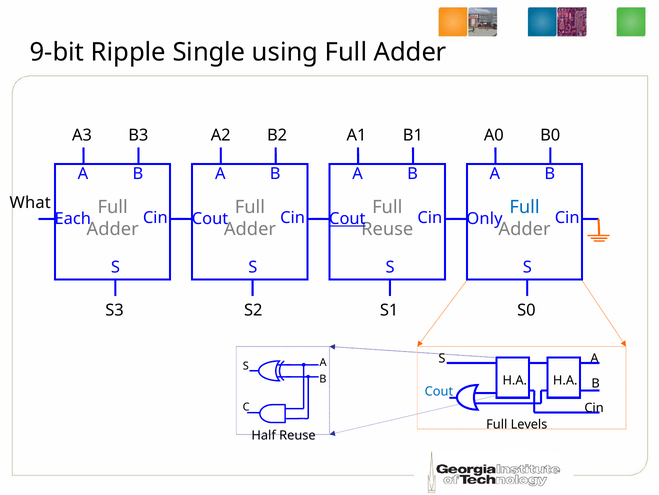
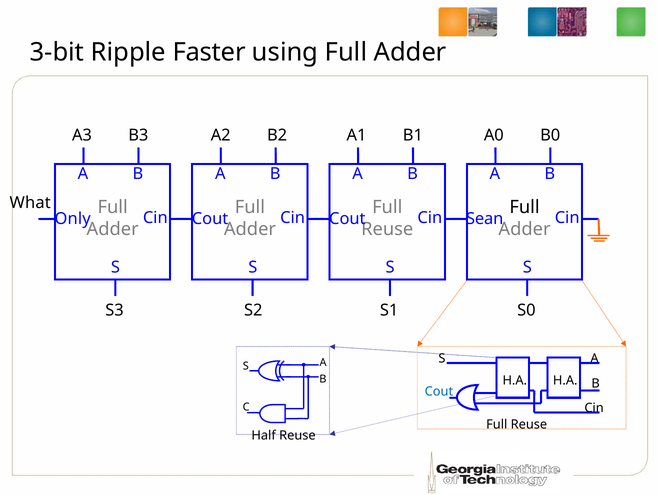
9-bit: 9-bit -> 3-bit (57, 52)
Single: Single -> Faster (209, 52)
Full colour: blue -> black (525, 207)
Each: Each -> Only (73, 218)
Cout underline: present -> none (347, 218)
Only: Only -> Sean (485, 218)
Levels: Levels -> Reuse (529, 424)
